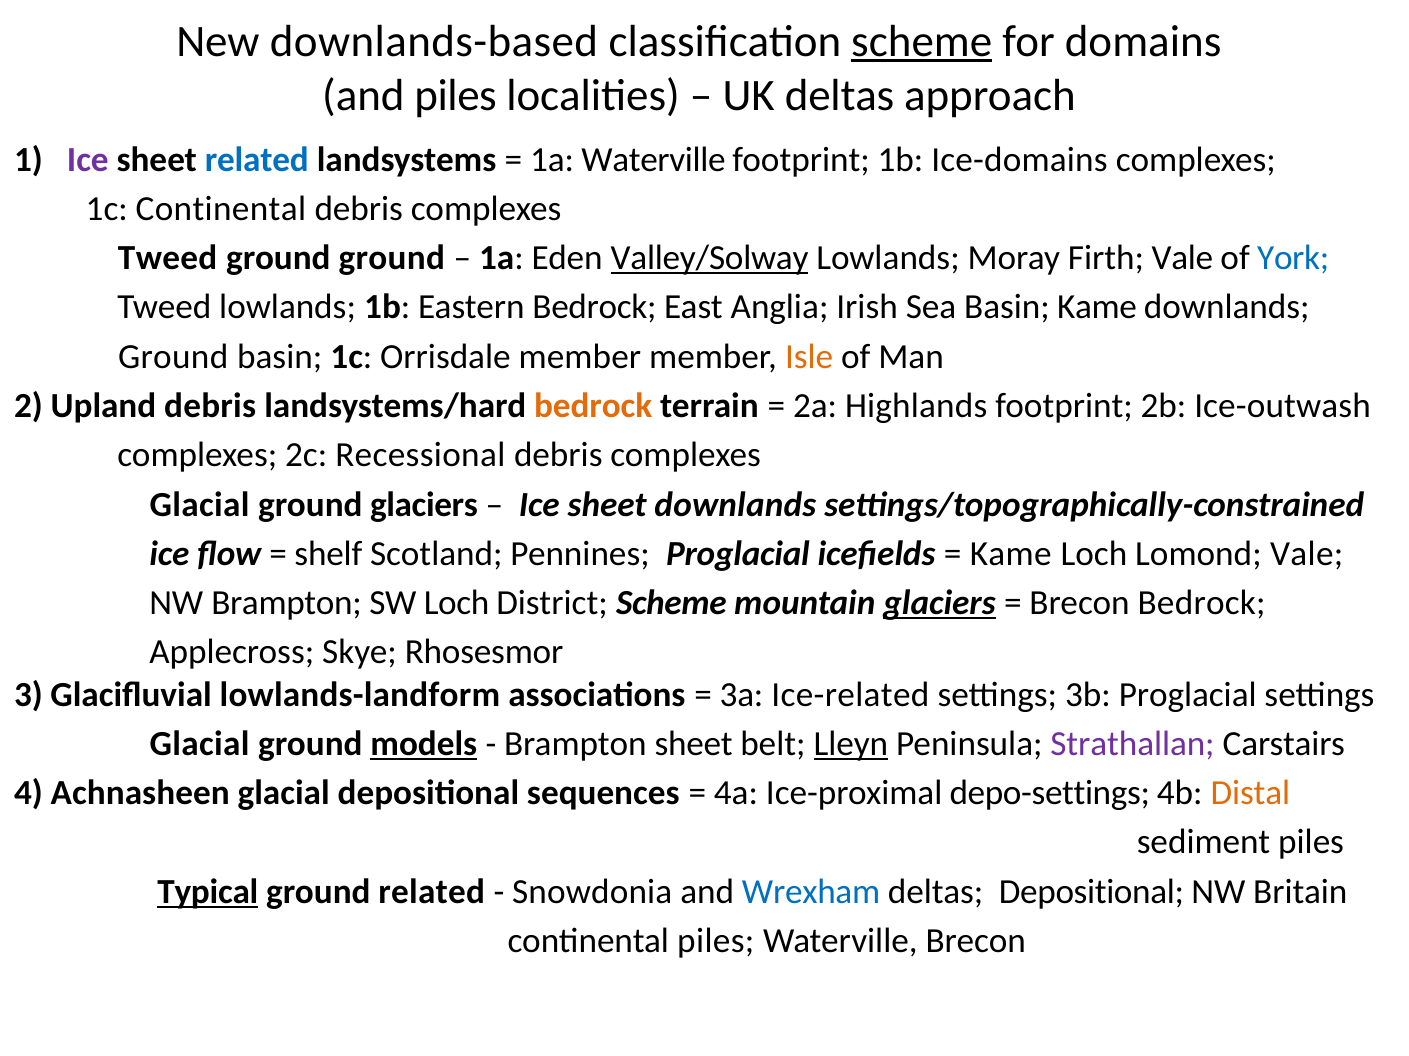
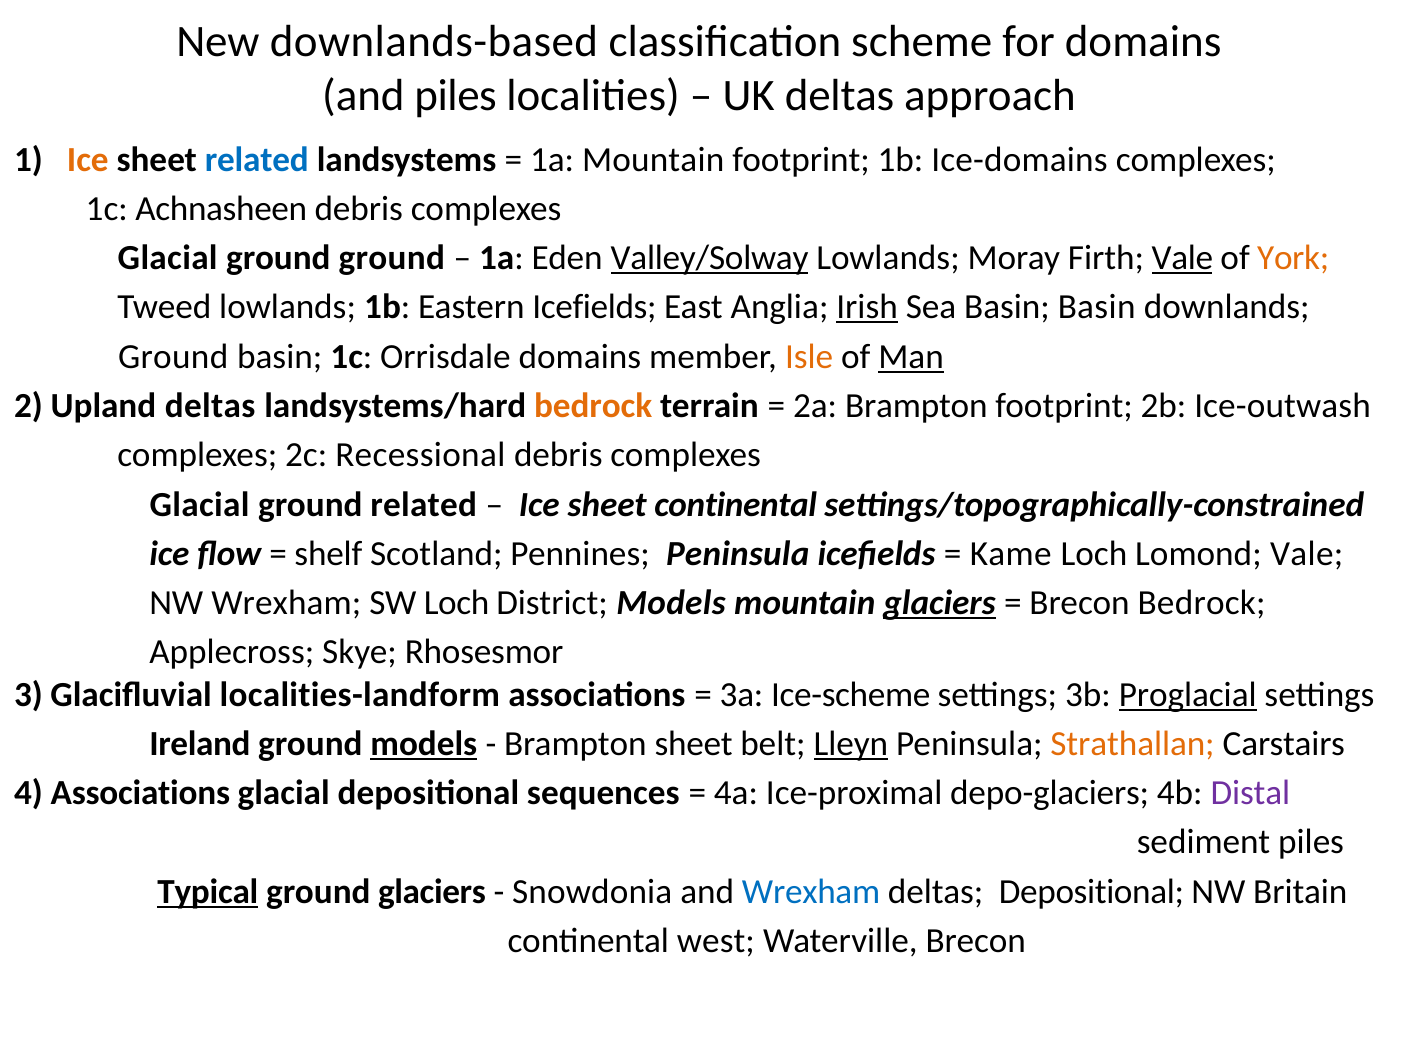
scheme underline: present -> none (922, 41)
Ice colour: purple -> orange (88, 160)
1a Waterville: Waterville -> Mountain (653, 160)
1c Continental: Continental -> Achnasheen (221, 209)
Tweed: Tweed -> Glacial (168, 258)
Vale underline: none -> present (1182, 258)
York colour: blue -> orange (1293, 258)
Eastern Bedrock: Bedrock -> Icefields (594, 308)
Irish underline: none -> present (867, 308)
Basin Kame: Kame -> Basin (1097, 308)
Orrisdale member: member -> domains (580, 357)
Man underline: none -> present (911, 357)
Upland debris: debris -> deltas (210, 406)
2a Highlands: Highlands -> Brampton (916, 406)
ground glaciers: glaciers -> related (424, 505)
sheet downlands: downlands -> continental (736, 505)
Pennines Proglacial: Proglacial -> Peninsula (738, 554)
NW Brampton: Brampton -> Wrexham (286, 603)
District Scheme: Scheme -> Models (671, 603)
lowlands-landform: lowlands-landform -> localities-landform (360, 695)
Ice-related: Ice-related -> Ice-scheme (851, 695)
Proglacial underline: none -> present (1188, 695)
Glacial: Glacial -> Ireland (200, 744)
Strathallan colour: purple -> orange (1133, 744)
4 Achnasheen: Achnasheen -> Associations (140, 794)
depo-settings: depo-settings -> depo-glaciers (1050, 794)
Distal colour: orange -> purple (1250, 794)
ground related: related -> glaciers (432, 892)
continental piles: piles -> west (716, 942)
